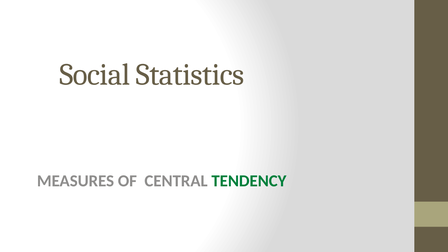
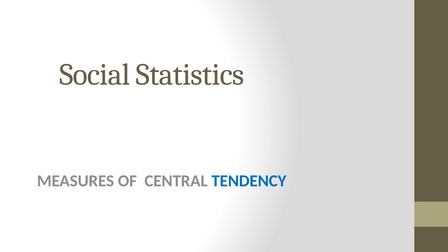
TENDENCY colour: green -> blue (249, 181)
